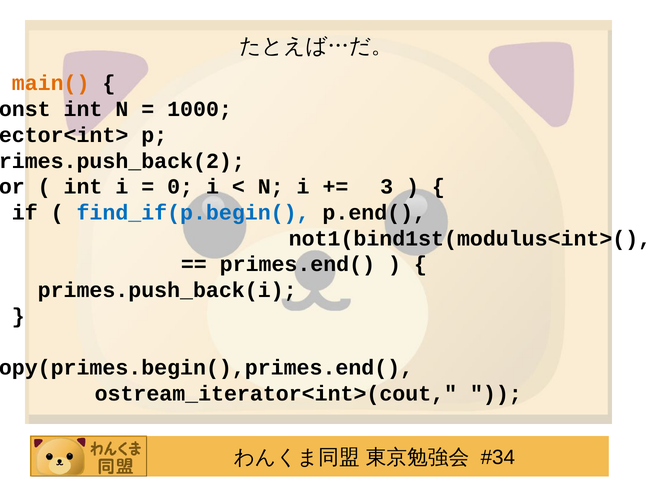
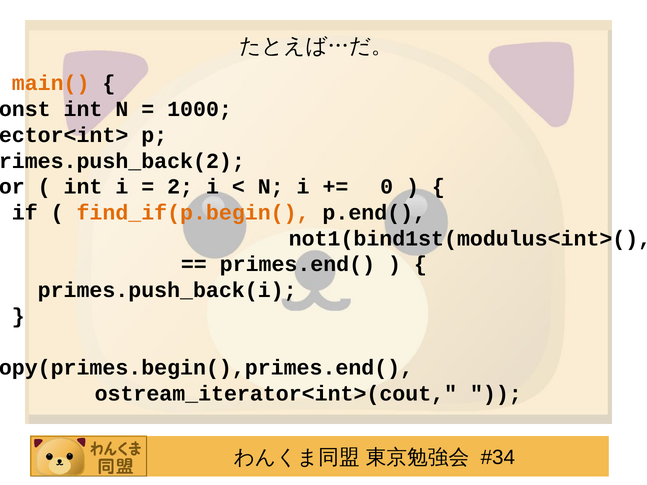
0: 0 -> 2 (180, 187)
3: 3 -> 0 (387, 187)
find_if(p.begin( colour: blue -> orange (193, 213)
